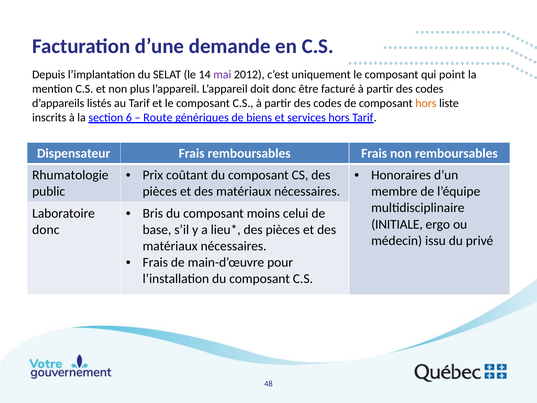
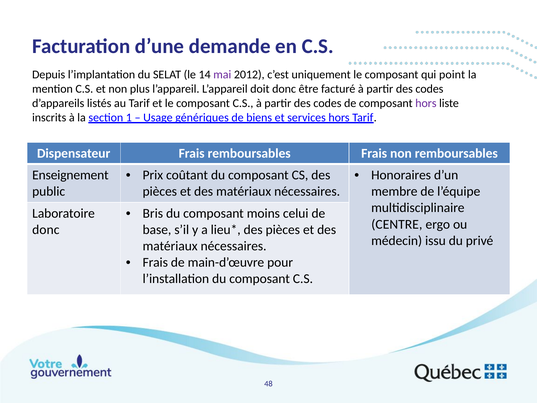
hors colour: orange -> purple (426, 103)
6: 6 -> 1 (129, 117)
Route: Route -> Usage (158, 117)
Rhumatologie: Rhumatologie -> Enseignement (70, 175)
INITIALE: INITIALE -> CENTRE (397, 224)
